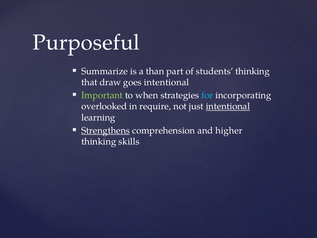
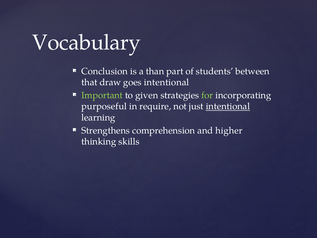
Purposeful: Purposeful -> Vocabulary (86, 42)
Summarize: Summarize -> Conclusion (105, 71)
students thinking: thinking -> between (253, 71)
when: when -> given (147, 95)
for colour: light blue -> light green (207, 95)
overlooked: overlooked -> purposeful (104, 106)
Strengthens underline: present -> none (106, 130)
